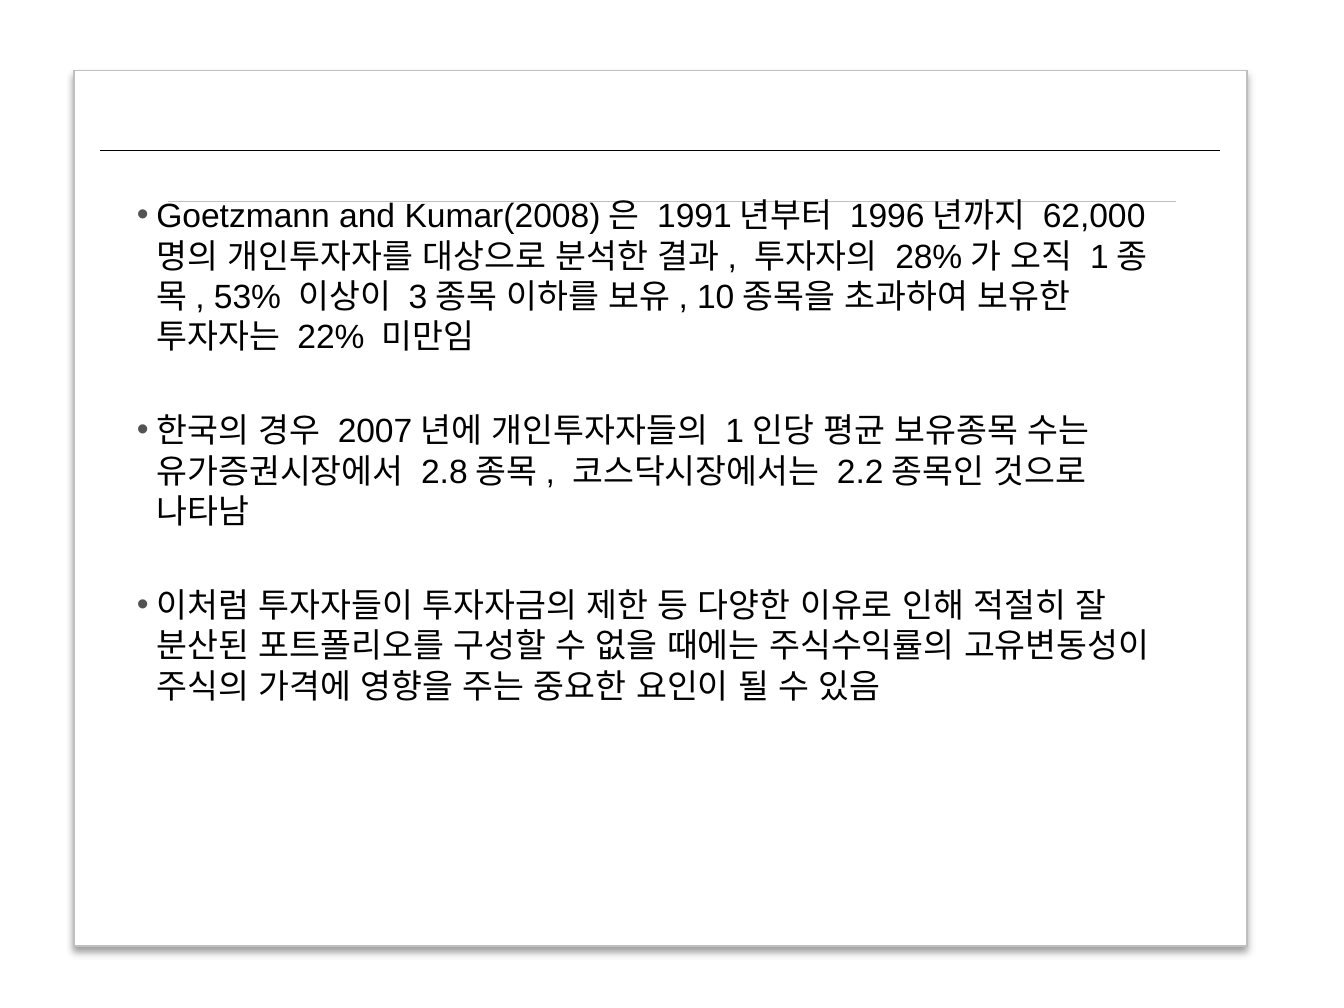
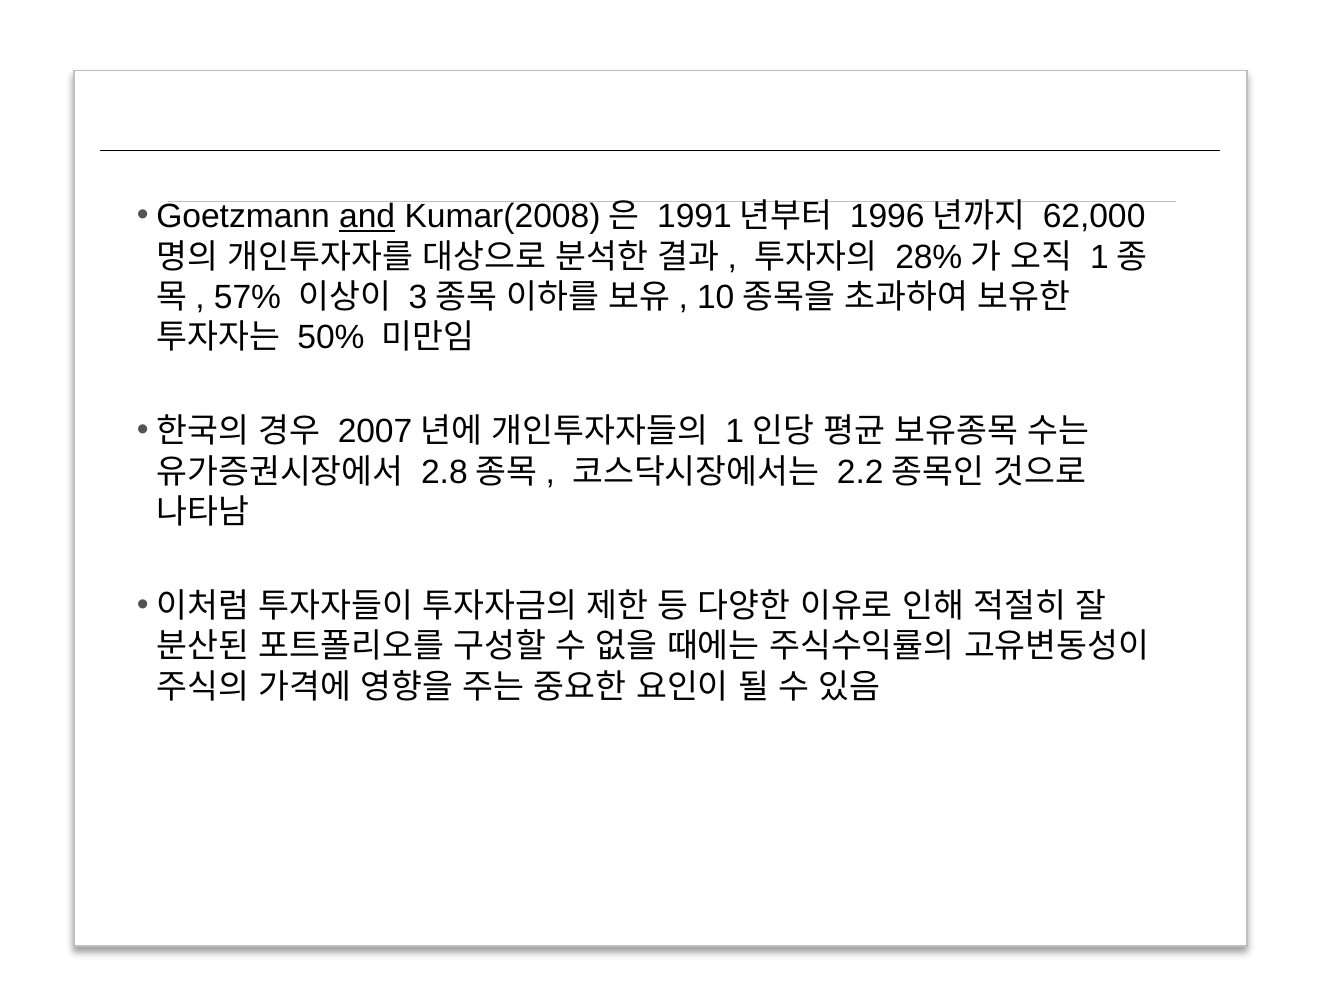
and underline: none -> present (367, 217)
53%: 53% -> 57% (247, 297)
22%: 22% -> 50% (331, 338)
